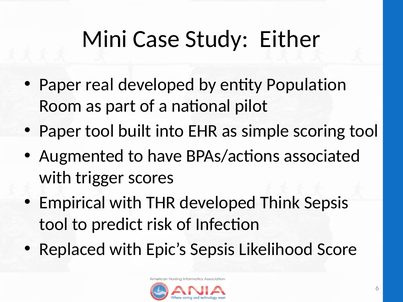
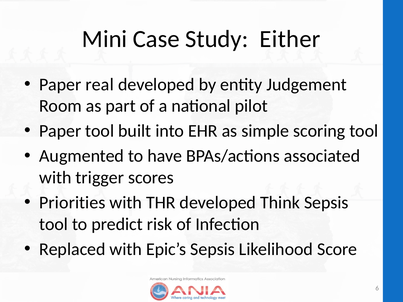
Population: Population -> Judgement (307, 85)
Empirical: Empirical -> Priorities (72, 203)
